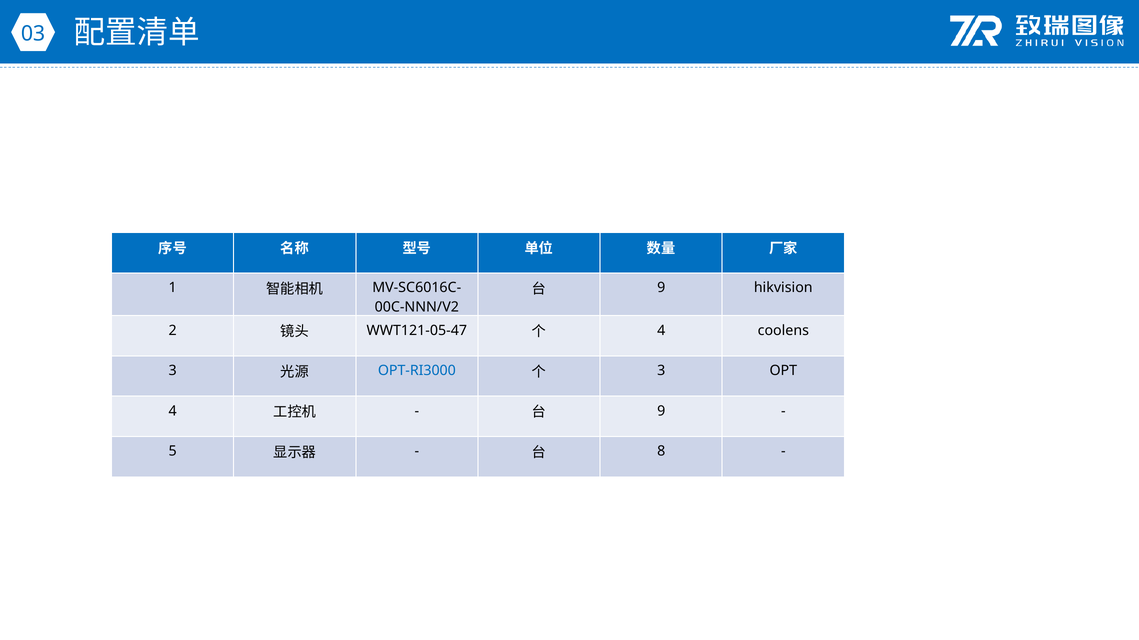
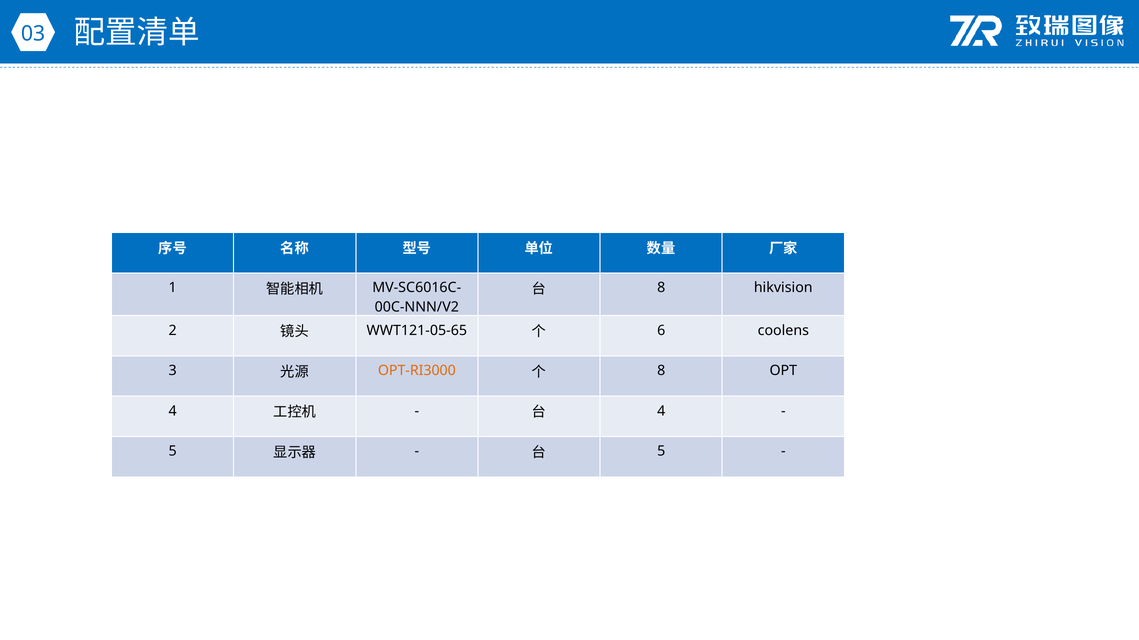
9: 9 -> 8 (661, 288)
WWT121-05-47: WWT121-05-47 -> WWT121-05-65 (417, 331)
4: 4 -> 6 (661, 331)
OPT-RI3000 colour: blue -> orange (417, 371)
3: 3 -> 8 (661, 371)
9: 9 -> 4 (661, 411)
8: 8 -> 5 (661, 452)
